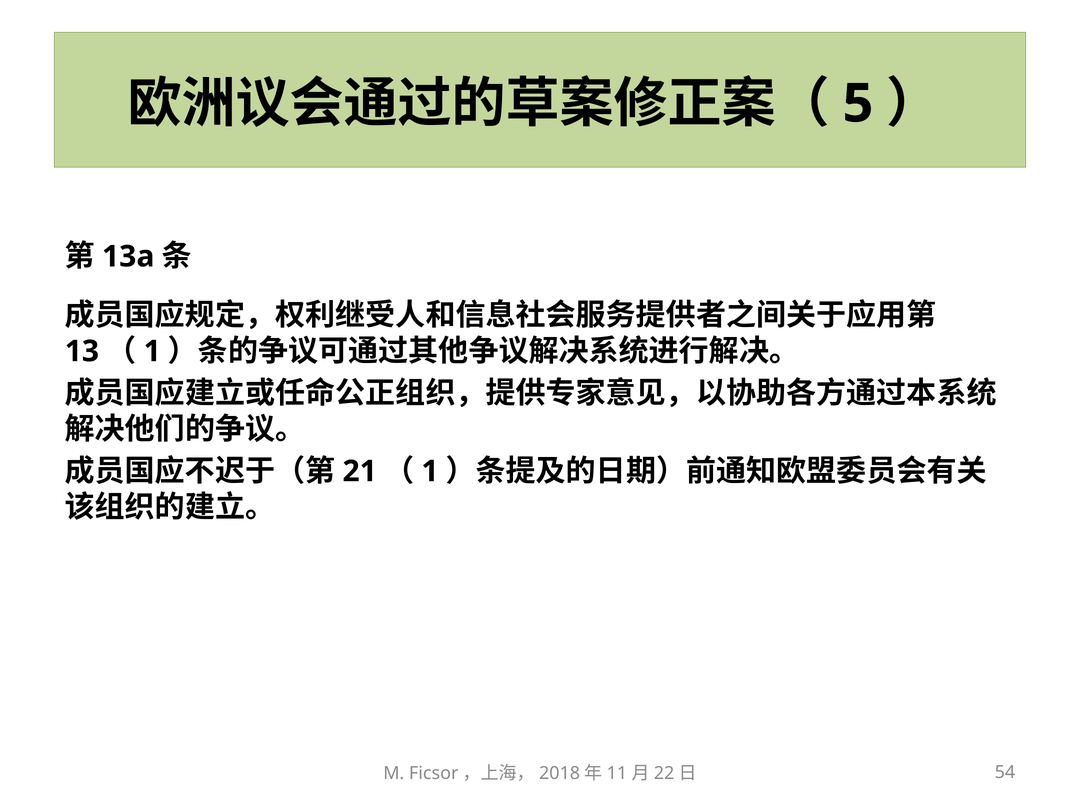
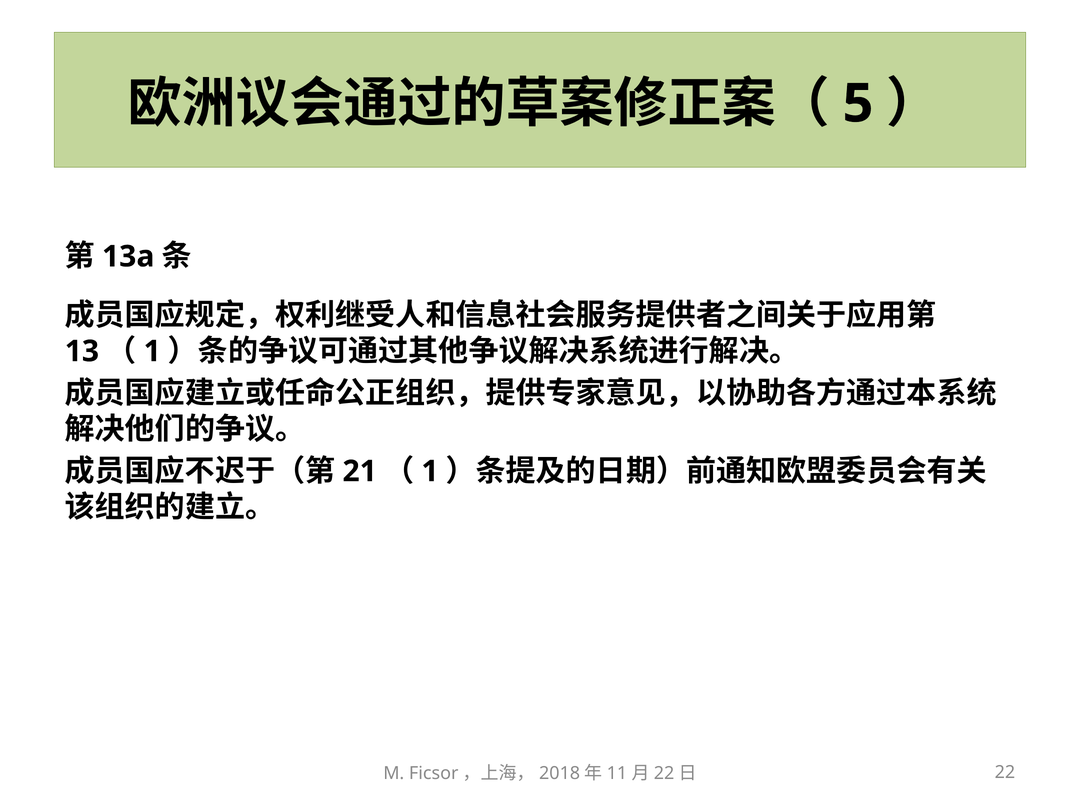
54: 54 -> 22 (1005, 772)
